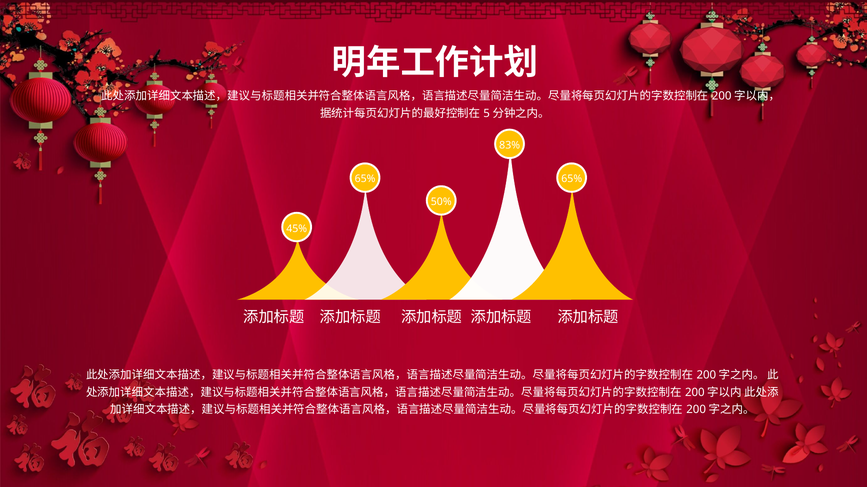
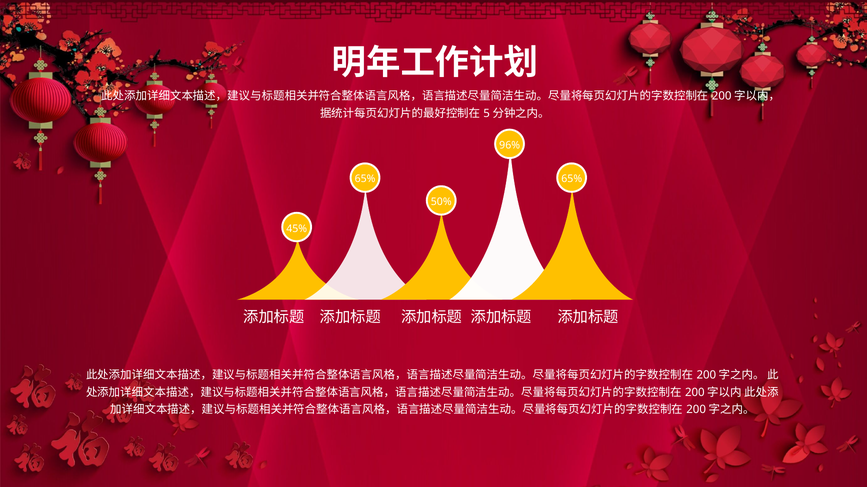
83%: 83% -> 96% (510, 146)
